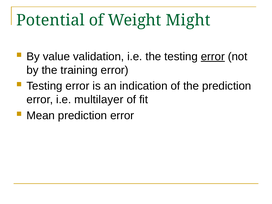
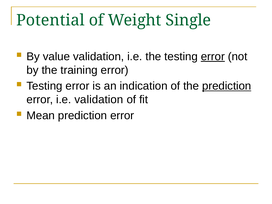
Might: Might -> Single (188, 20)
prediction underline: none -> present (227, 86)
i.e multilayer: multilayer -> validation (99, 100)
